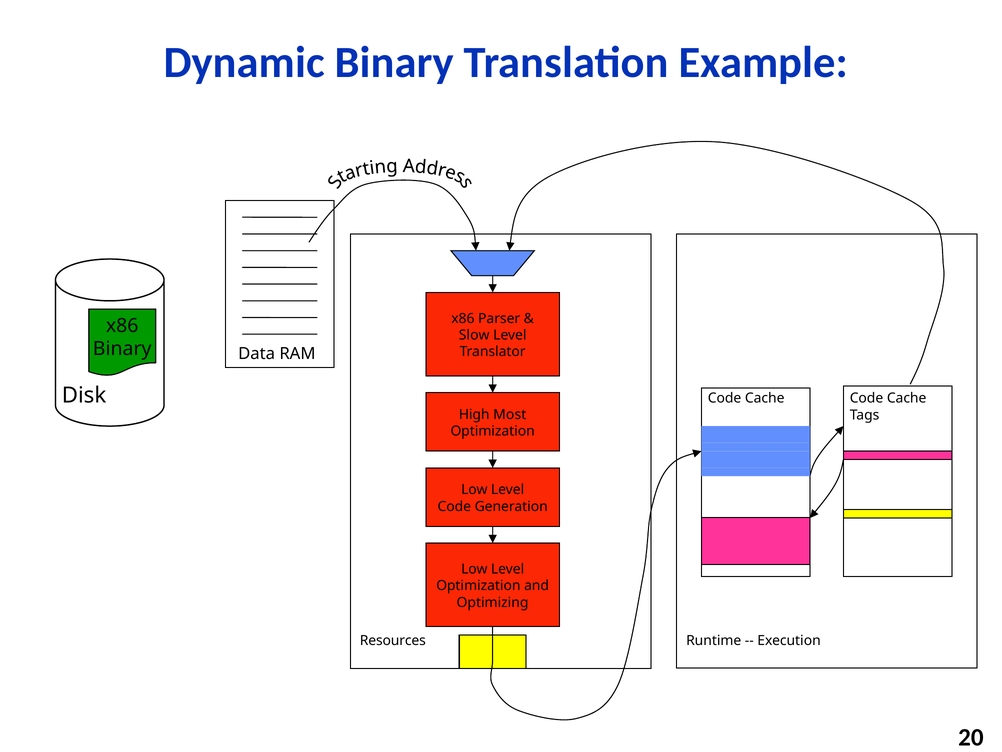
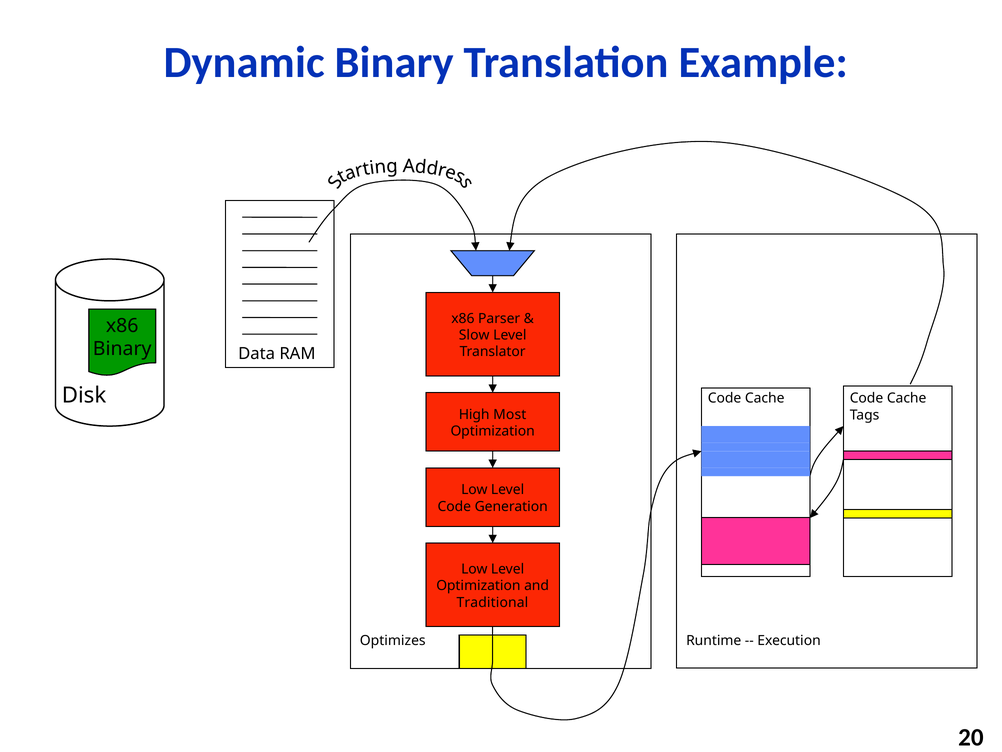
Optimizing: Optimizing -> Traditional (492, 602)
Resources: Resources -> Optimizes (393, 640)
